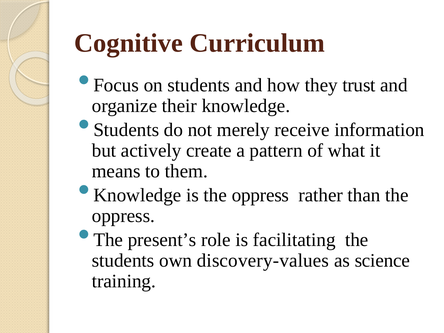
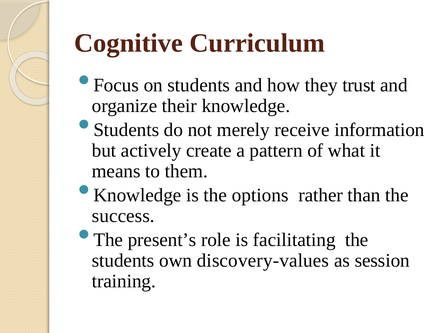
is the oppress: oppress -> options (260, 195)
oppress: oppress -> success (123, 216)
science: science -> session (382, 261)
